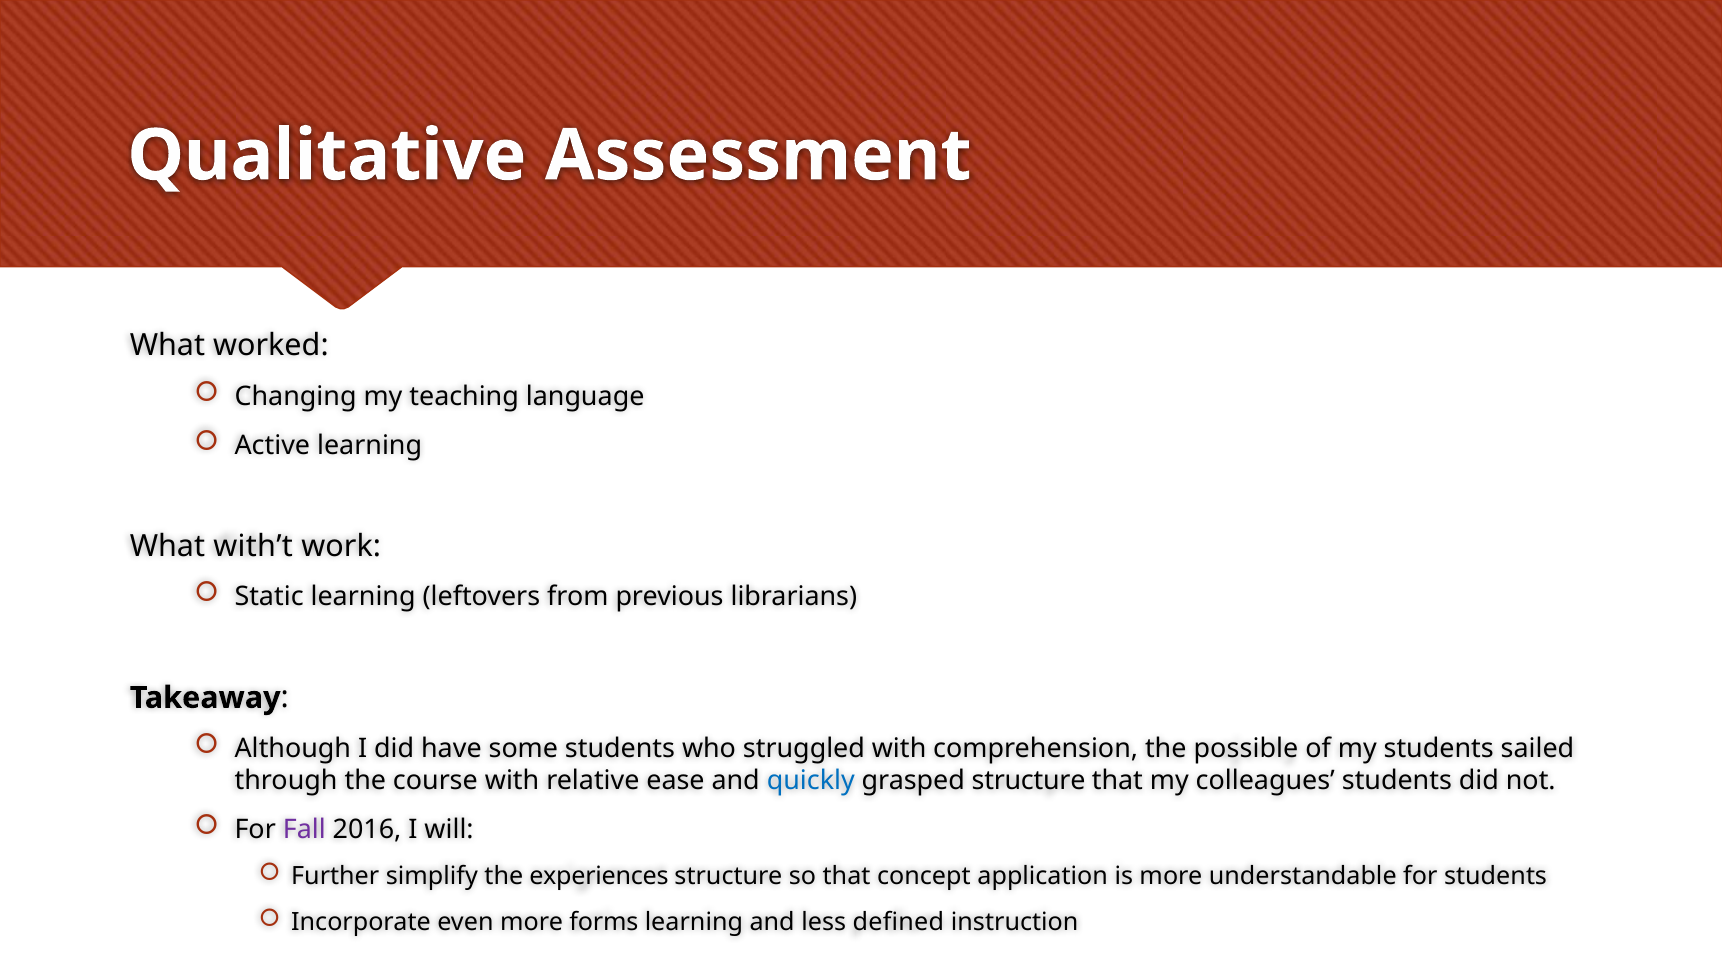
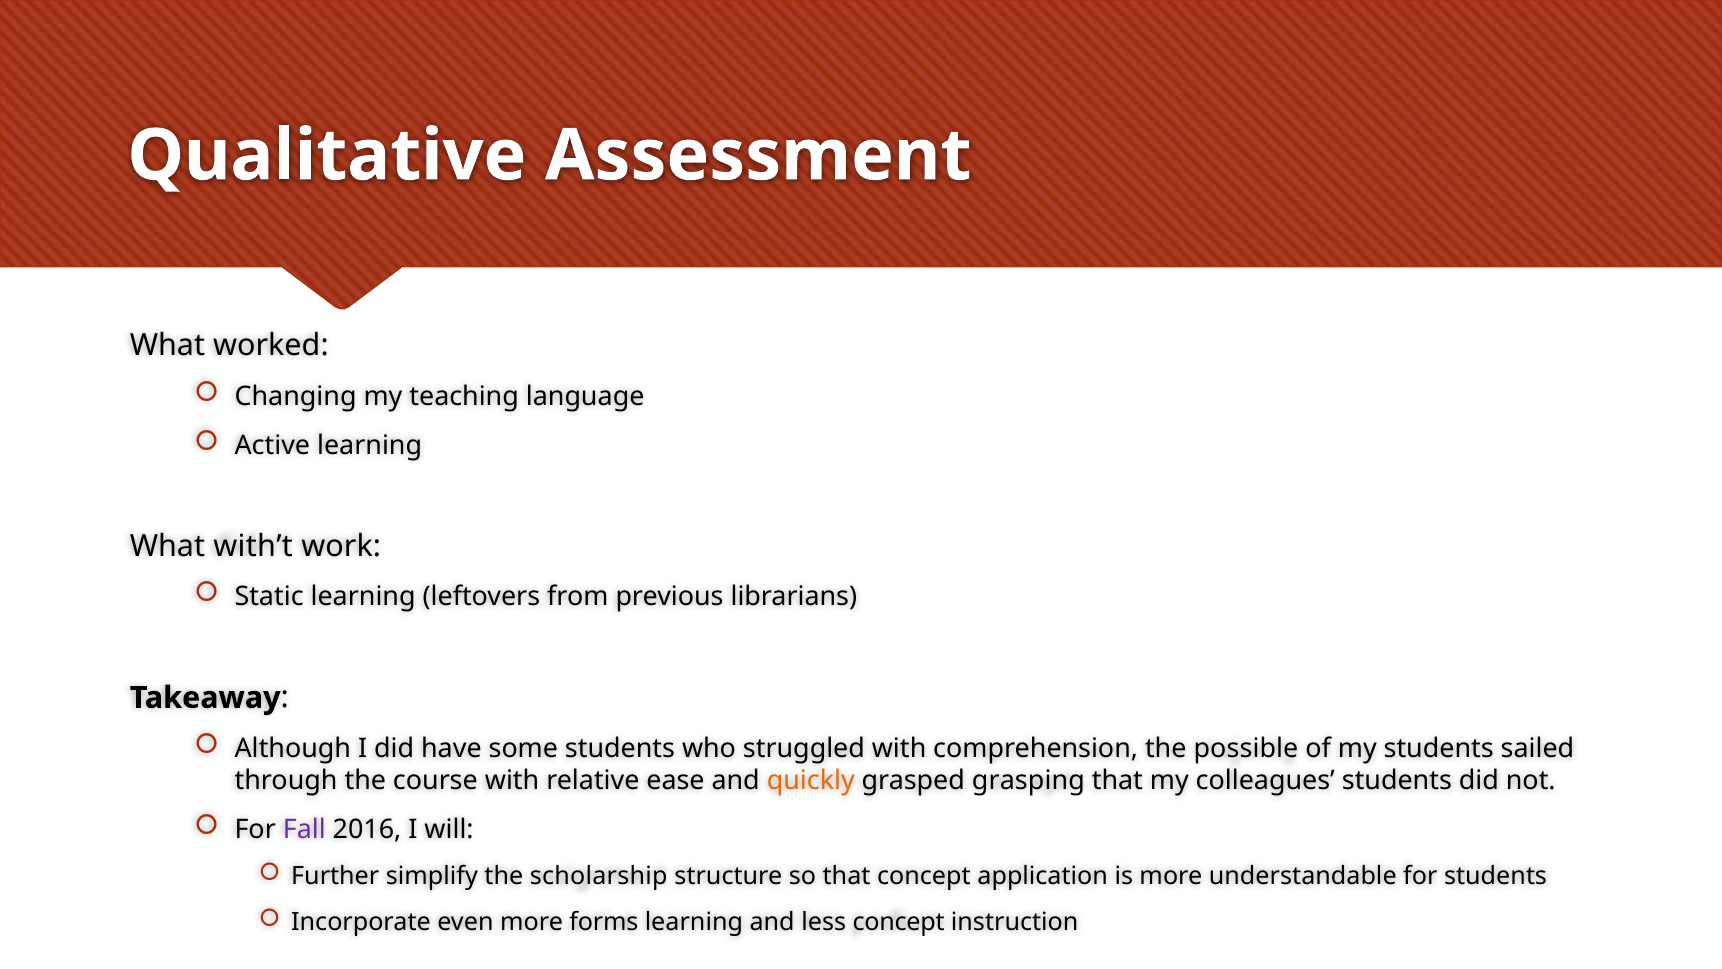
quickly colour: blue -> orange (811, 781)
grasped structure: structure -> grasping (1028, 781)
experiences: experiences -> scholarship (599, 876)
less defined: defined -> concept (899, 922)
